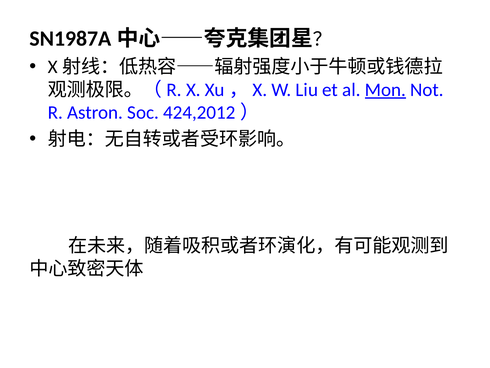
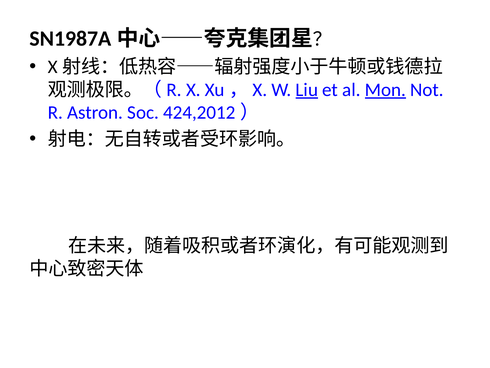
Liu underline: none -> present (307, 90)
